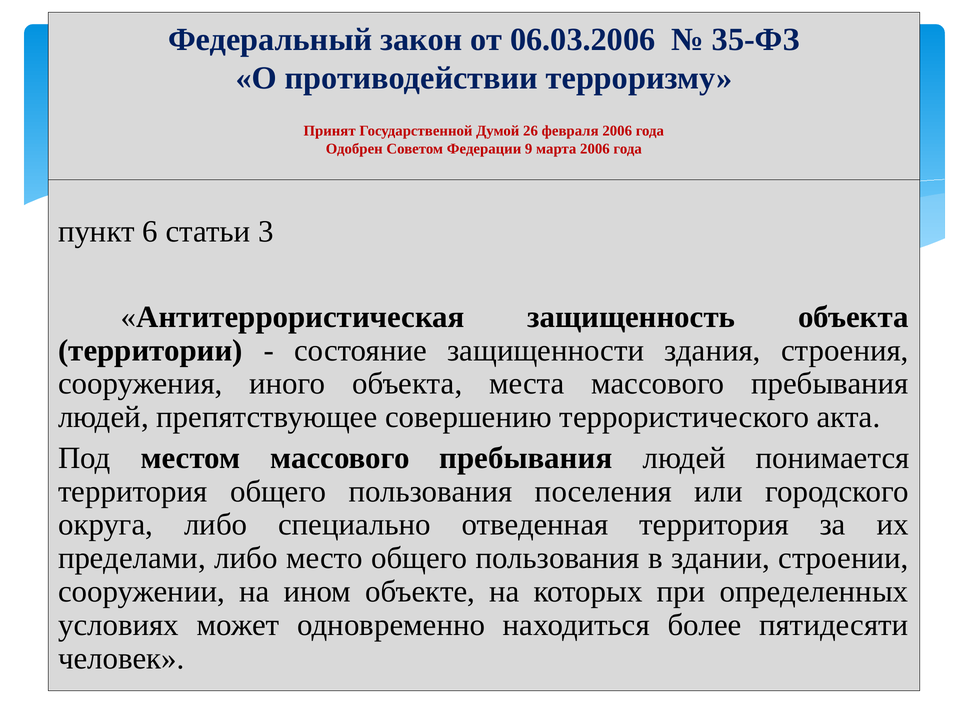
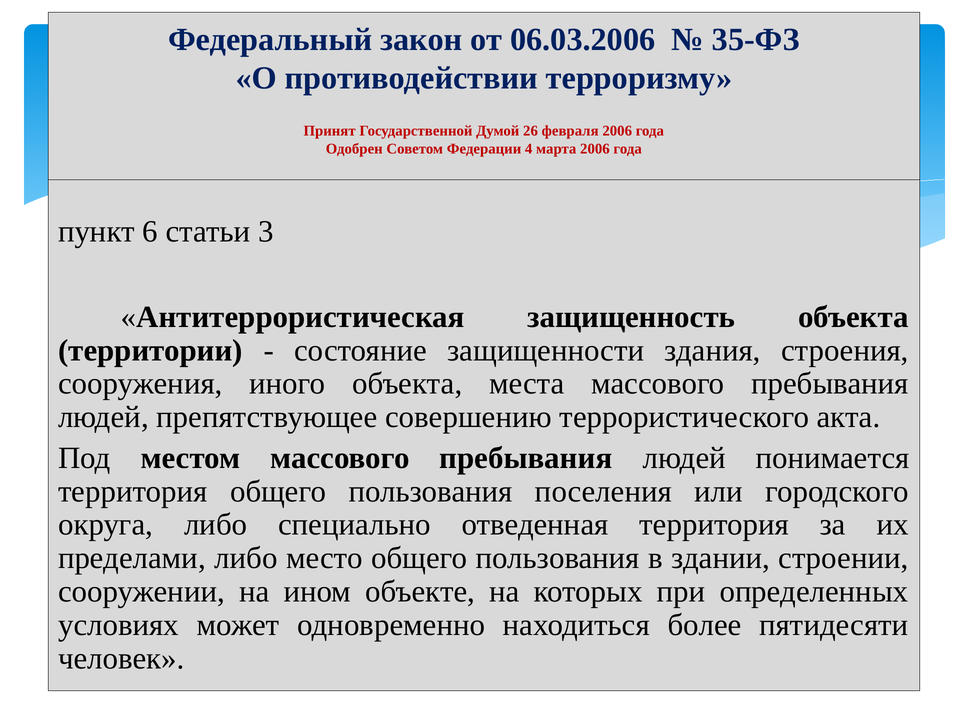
Федерации 9: 9 -> 4 (529, 149)
